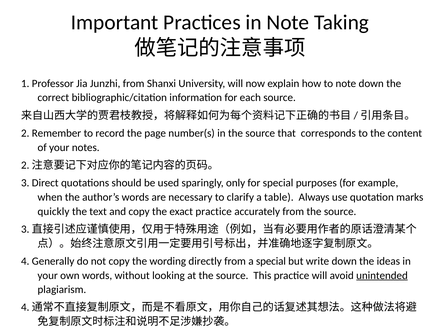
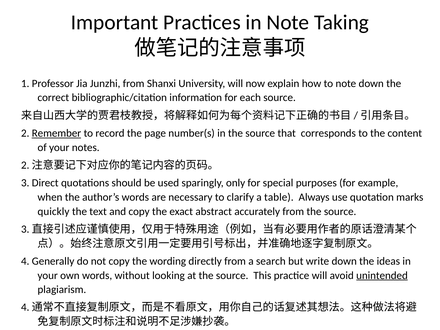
Remember underline: none -> present (56, 133)
exact practice: practice -> abstract (214, 211)
a special: special -> search (271, 261)
